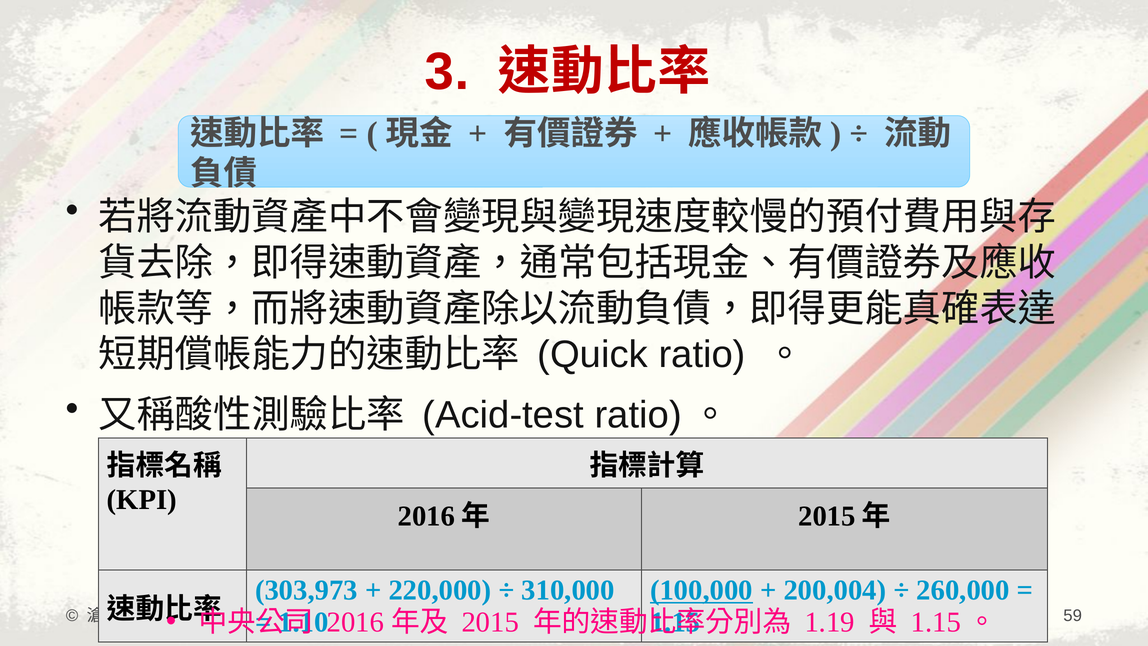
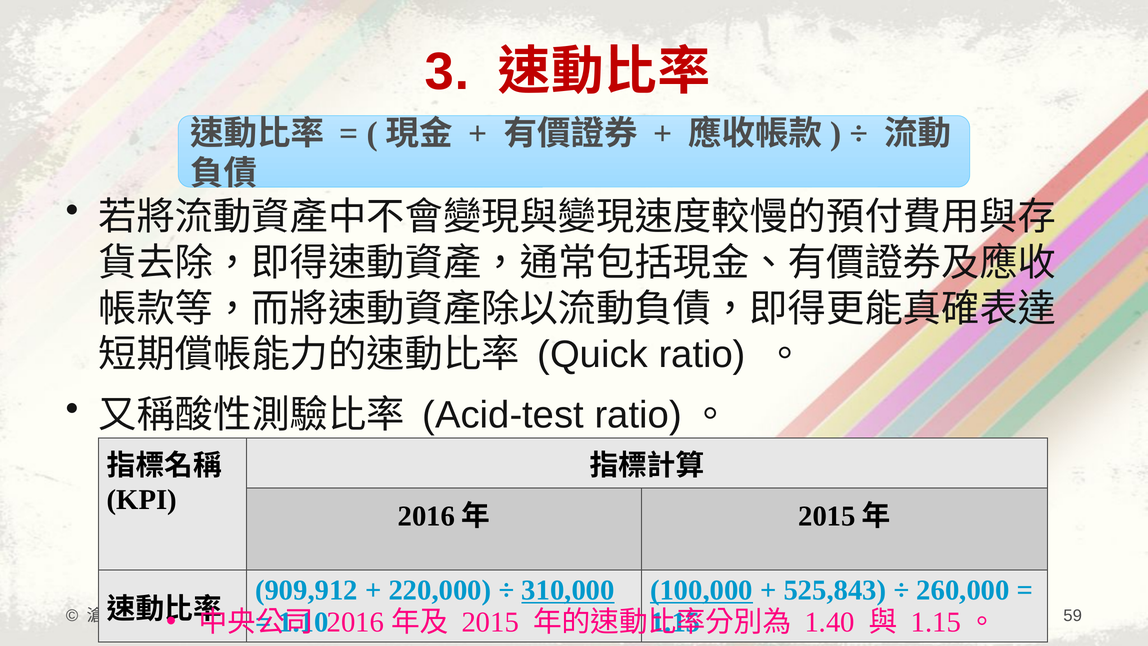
303,973: 303,973 -> 909,912 (306, 590)
310,000 underline: none -> present (568, 590)
200,004: 200,004 -> 525,843 (835, 590)
1.19: 1.19 -> 1.40 (830, 622)
